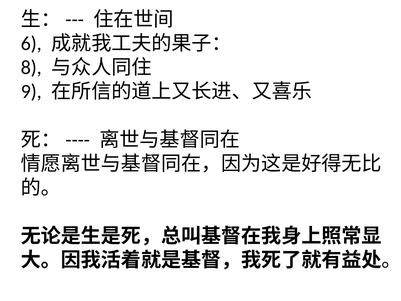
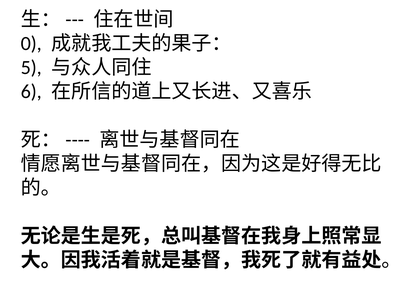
6: 6 -> 0 (31, 43)
8: 8 -> 5 (31, 68)
9: 9 -> 6 (31, 92)
